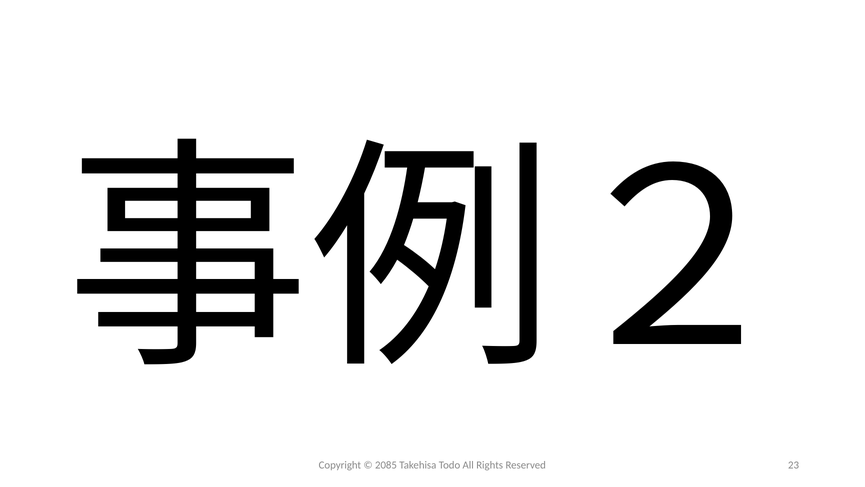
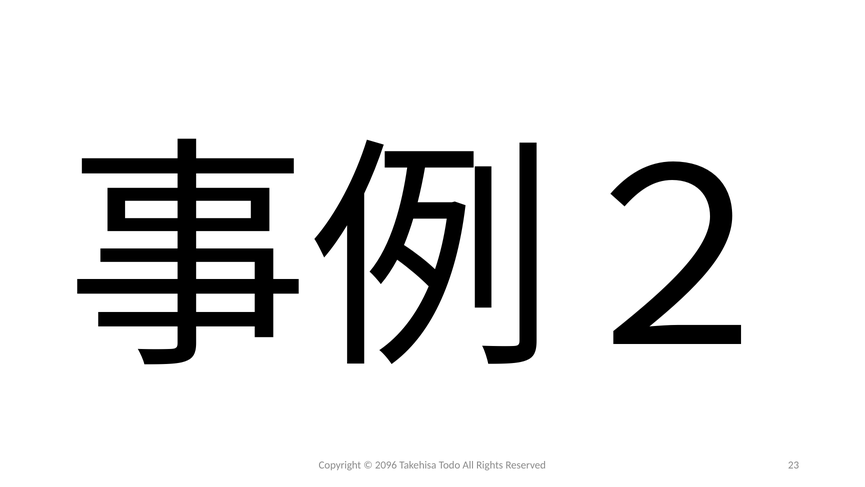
2085: 2085 -> 2096 (386, 465)
